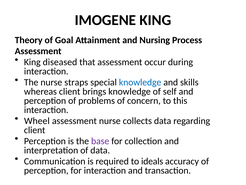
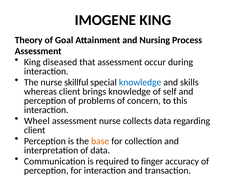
straps: straps -> skillful (76, 82)
base colour: purple -> orange (100, 141)
ideals: ideals -> finger (152, 161)
